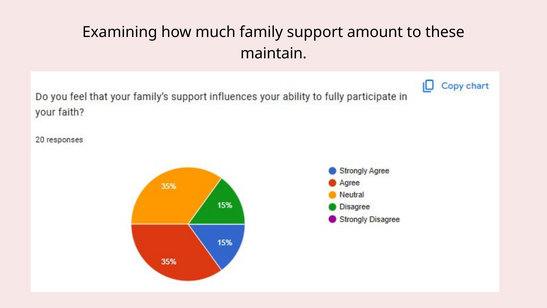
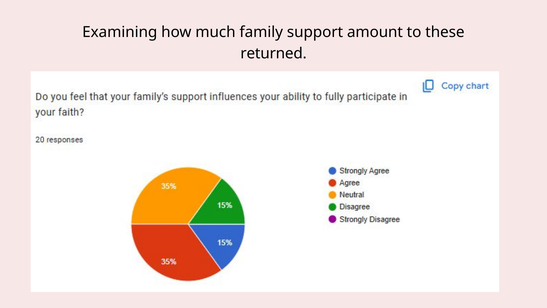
maintain: maintain -> returned (274, 53)
